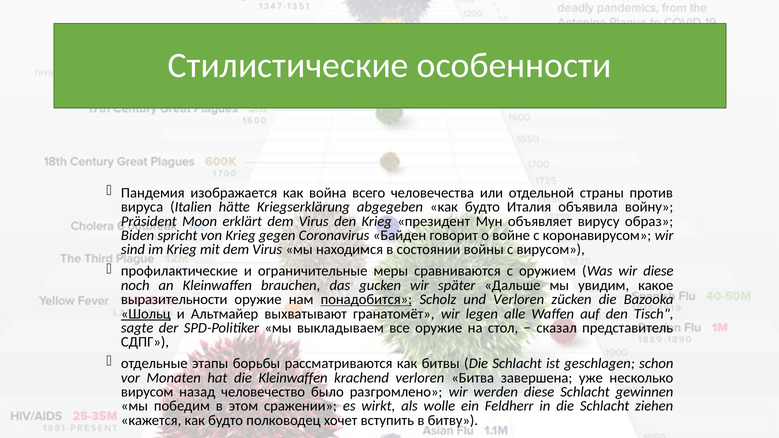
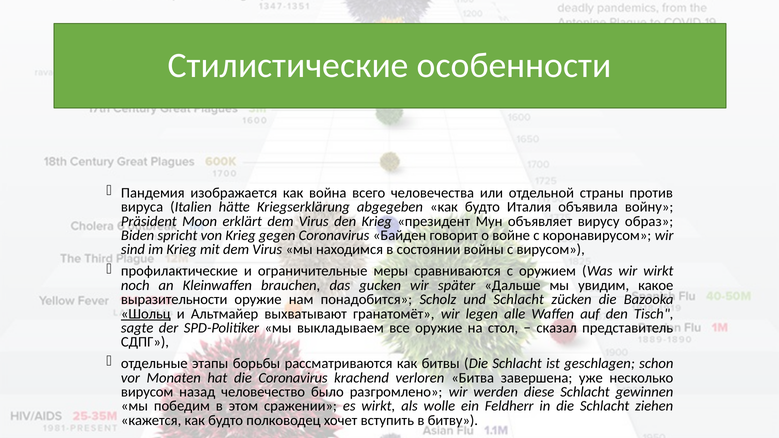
wir diese: diese -> wirkt (658, 271)
понадобится underline: present -> none (366, 300)
und Verloren: Verloren -> Schlacht (519, 300)
die Kleinwaffen: Kleinwaffen -> Coronavirus (293, 378)
